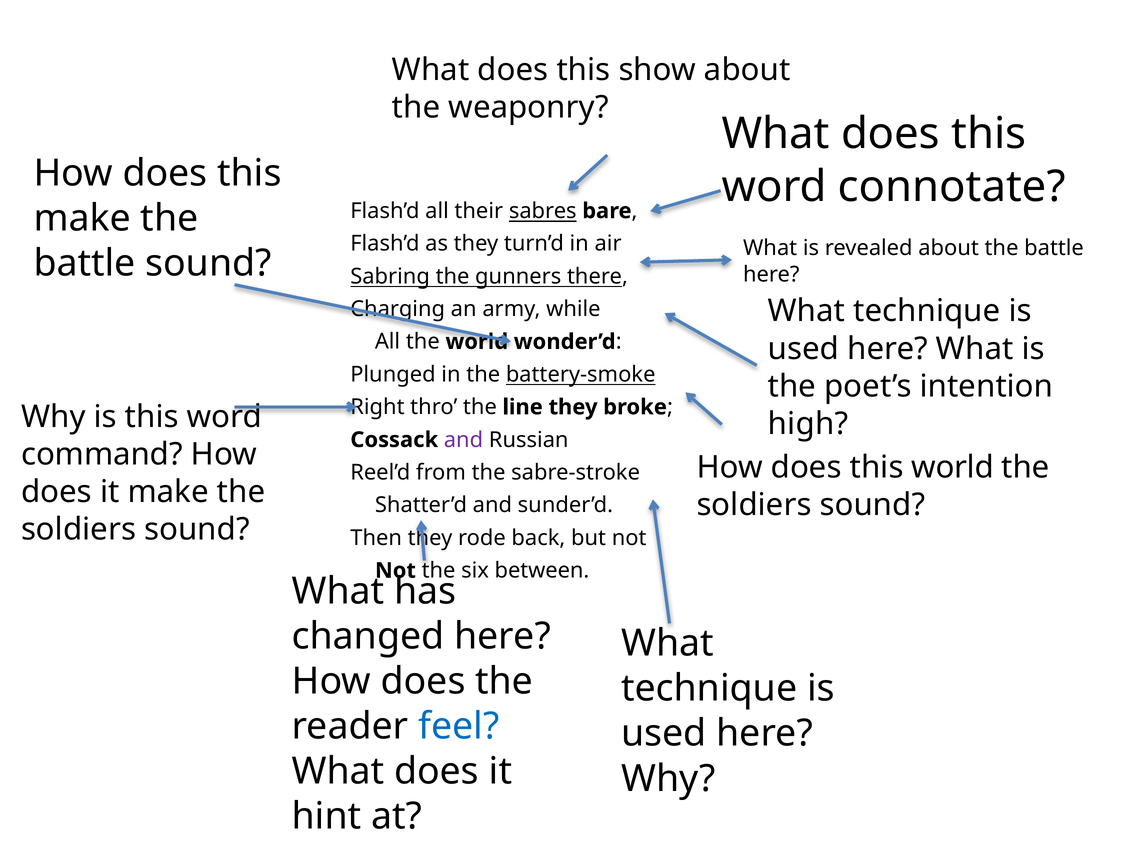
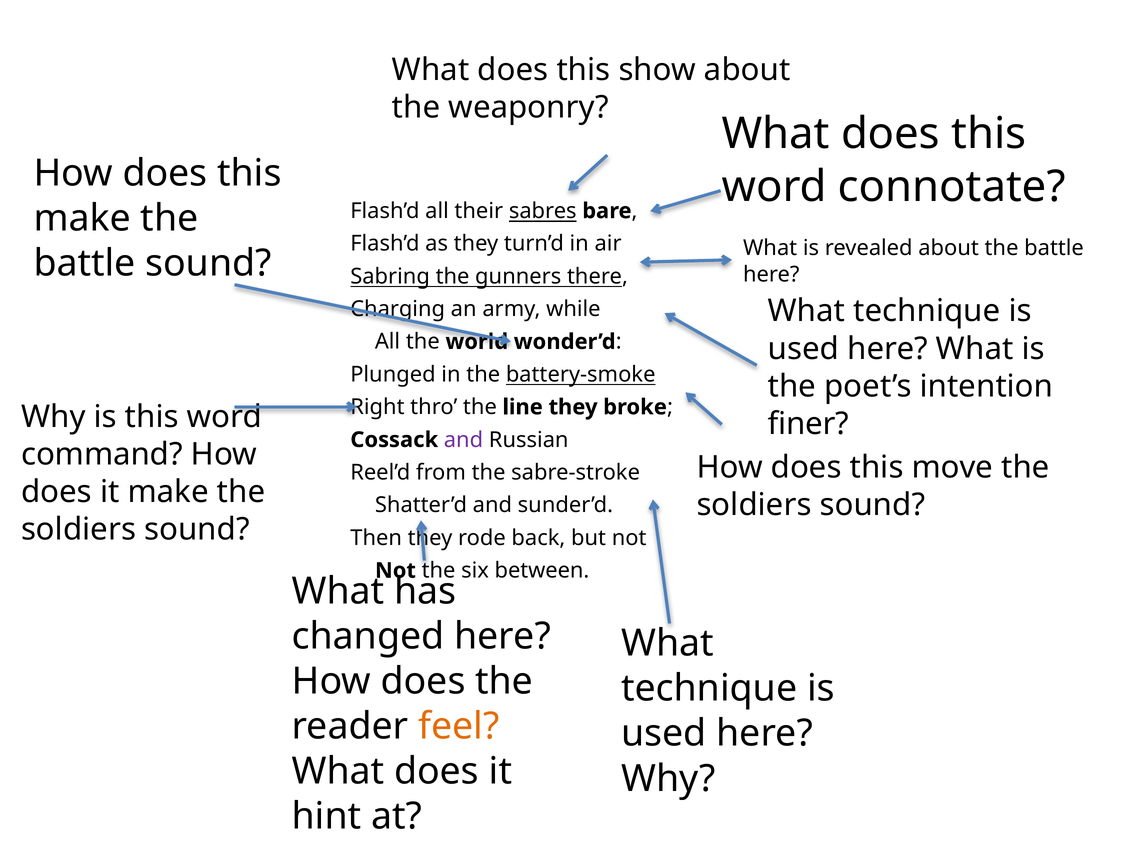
high: high -> finer (808, 424)
this world: world -> move (952, 467)
feel colour: blue -> orange (459, 726)
